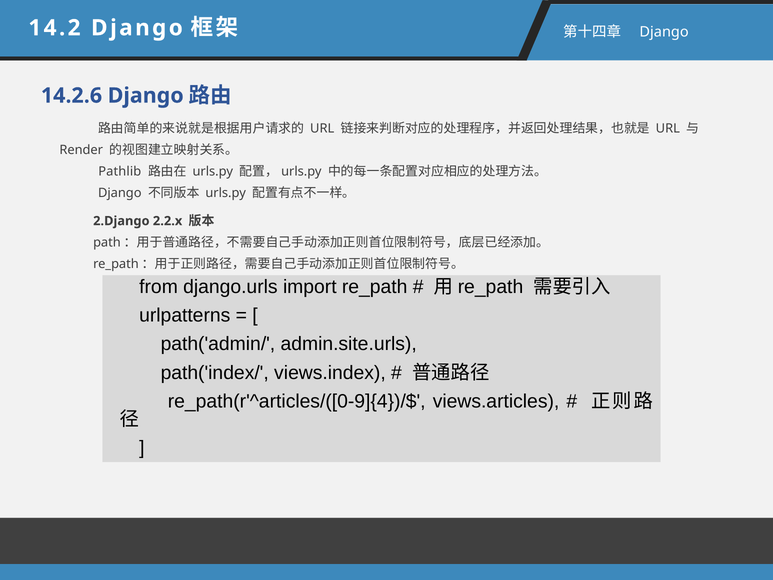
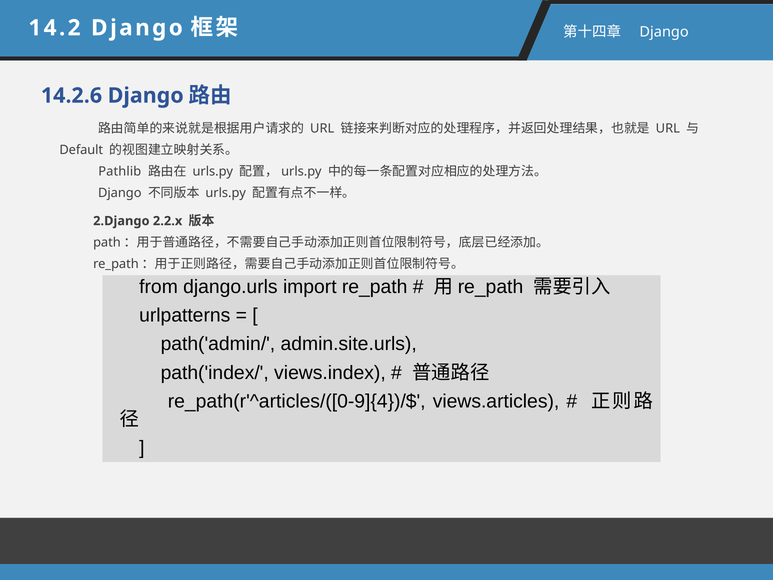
Render: Render -> Default (81, 150)
